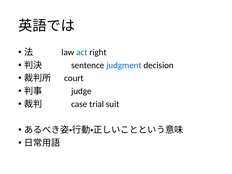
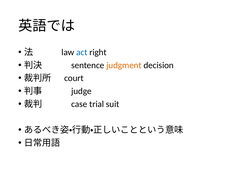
judgment colour: blue -> orange (124, 65)
